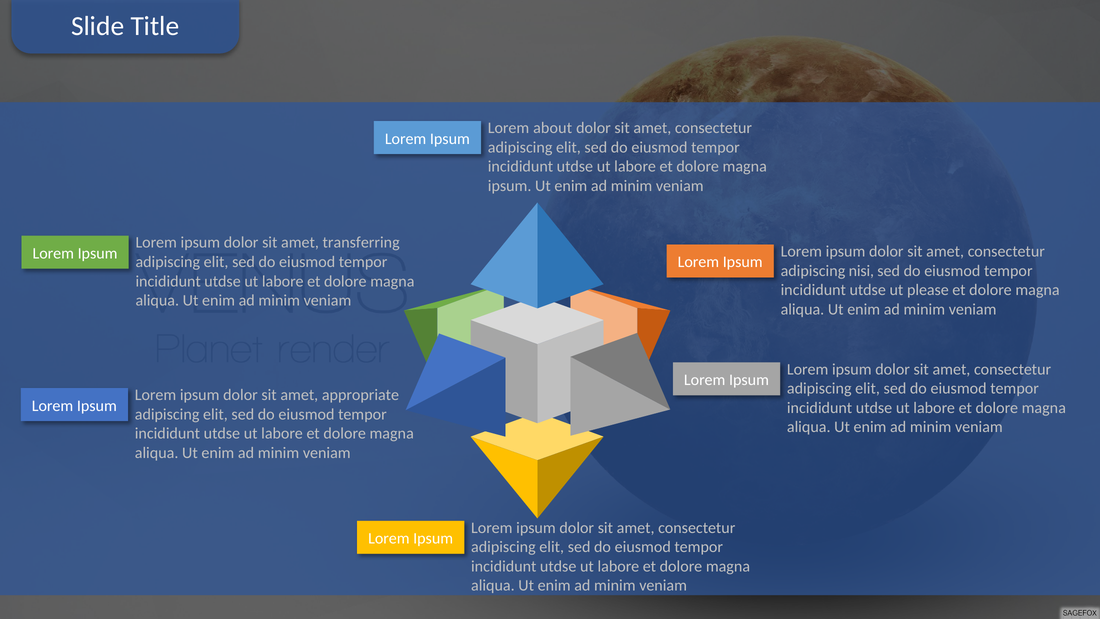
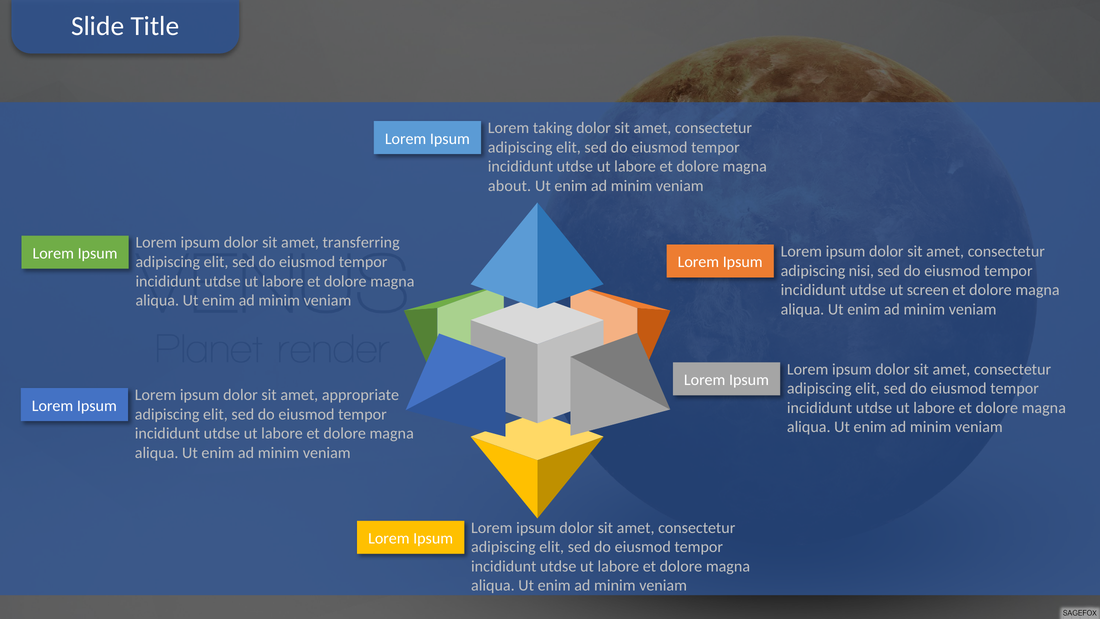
about: about -> taking (553, 128)
ipsum: ipsum -> about (510, 186)
please: please -> screen (928, 290)
